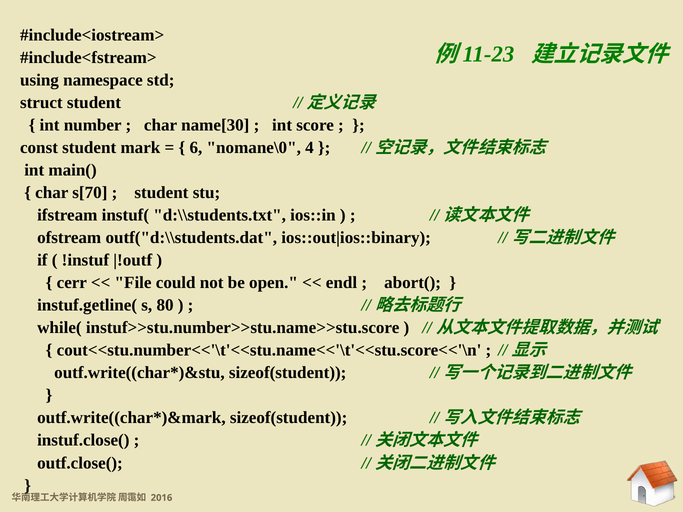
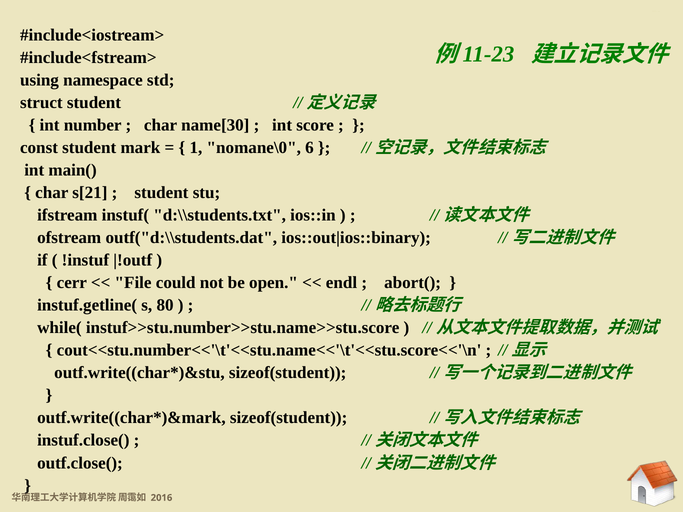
6: 6 -> 1 (196, 148)
nomane\0 4: 4 -> 6 (309, 148)
s[70: s[70 -> s[21 (90, 193)
